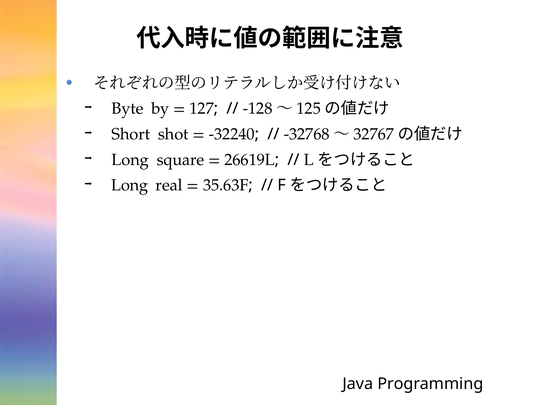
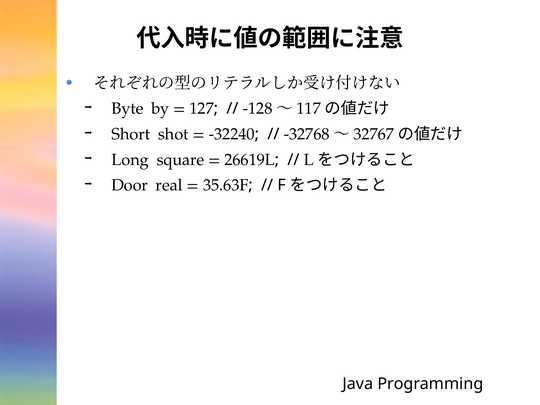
125: 125 -> 117 (309, 109)
Long: Long -> Door (130, 185)
